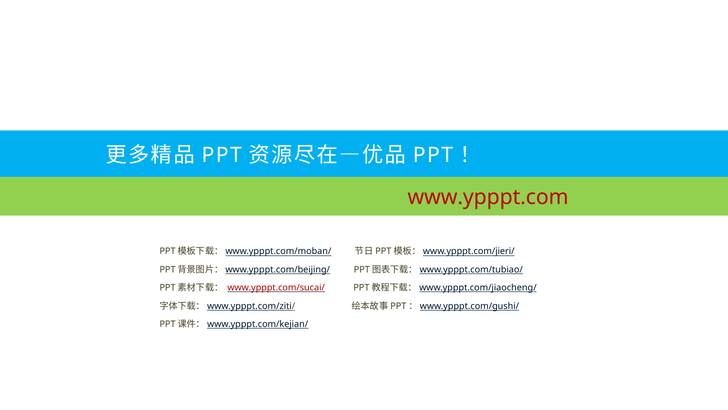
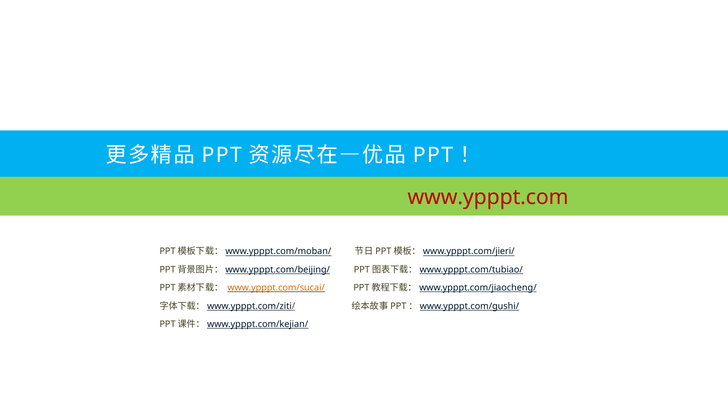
www.ypppt.com/sucai/ colour: red -> orange (276, 287)
